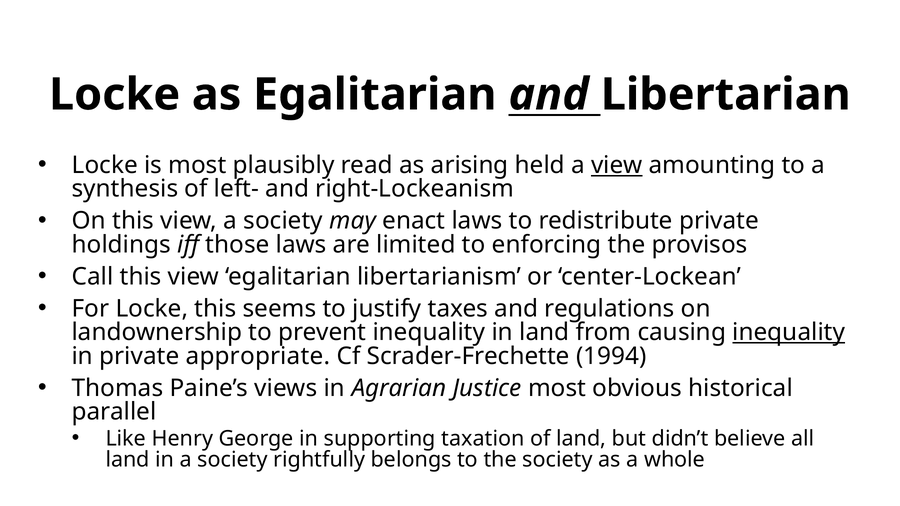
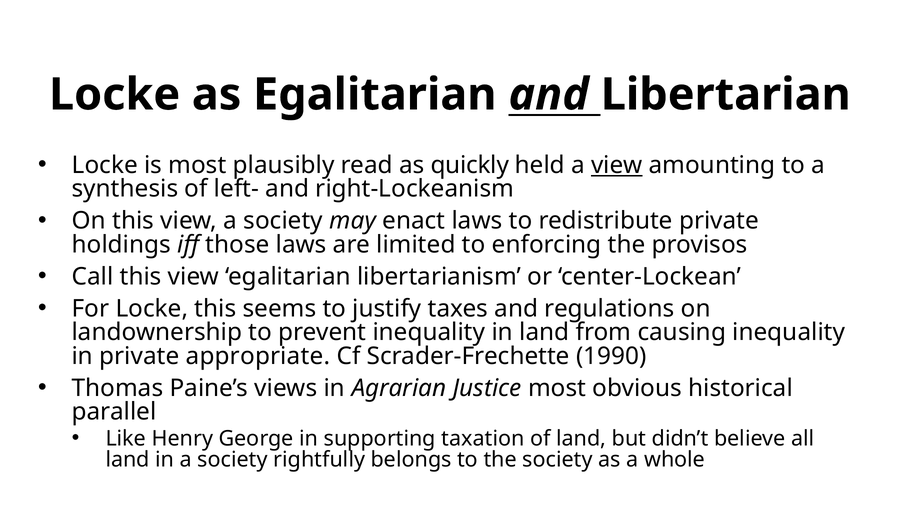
arising: arising -> quickly (470, 165)
inequality underline: present -> none (789, 333)
1994: 1994 -> 1990 (611, 356)
